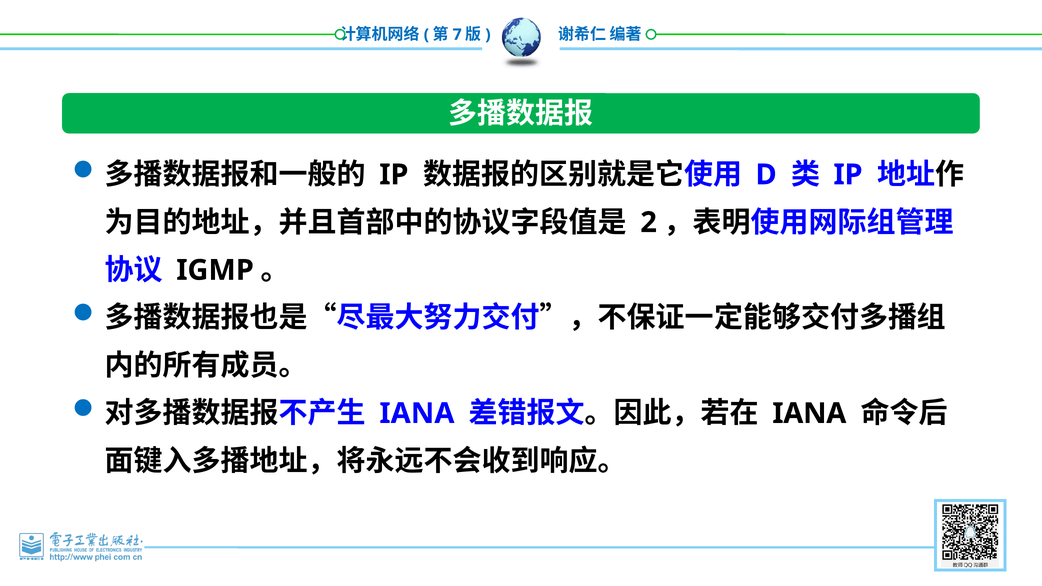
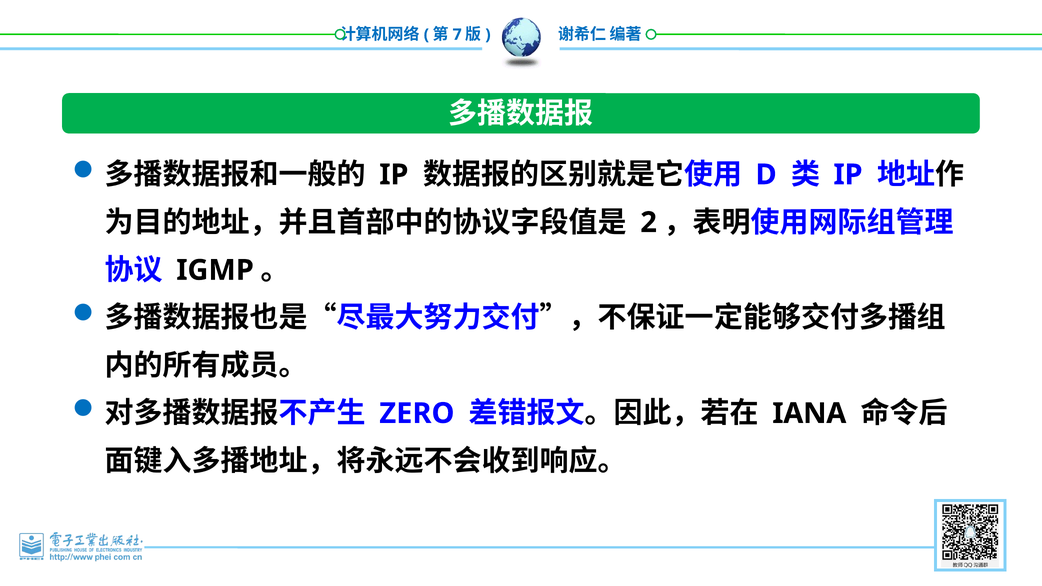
IANA: IANA -> ZERO (417, 414)
